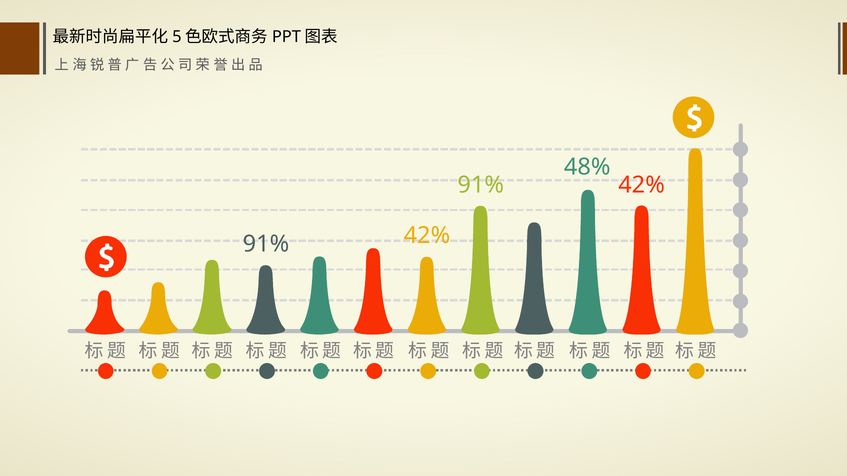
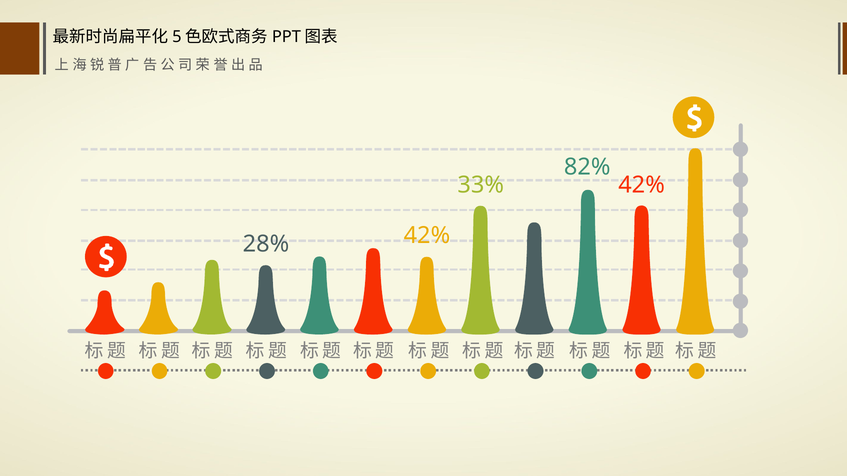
48%: 48% -> 82% (587, 167)
91%: 91% -> 33% (481, 185)
91%: 91% -> 28% (266, 244)
